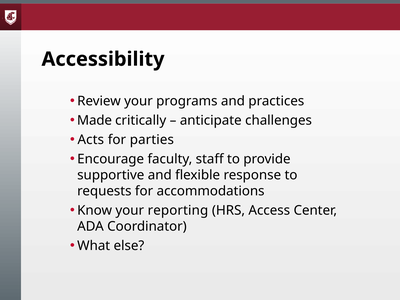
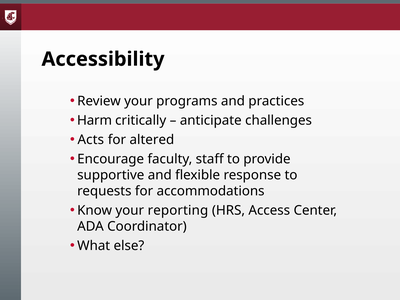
Made: Made -> Harm (95, 121)
parties: parties -> altered (152, 140)
